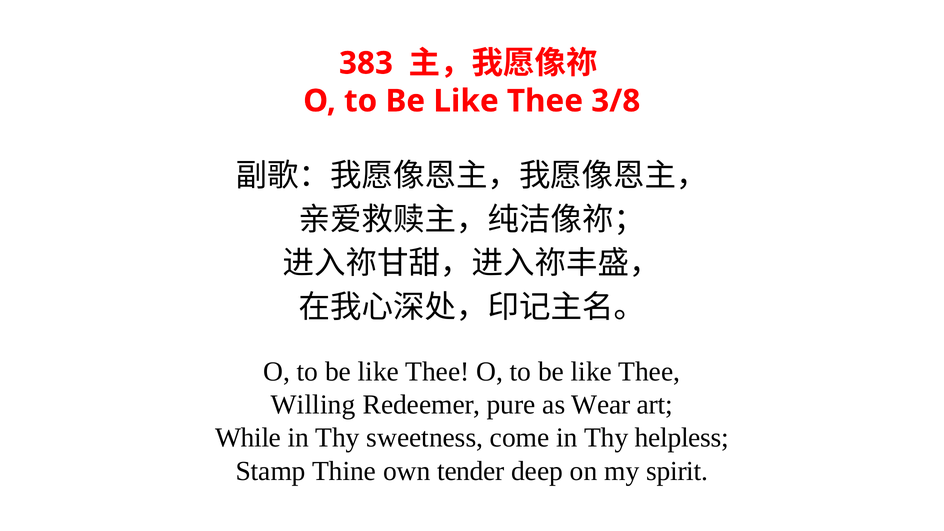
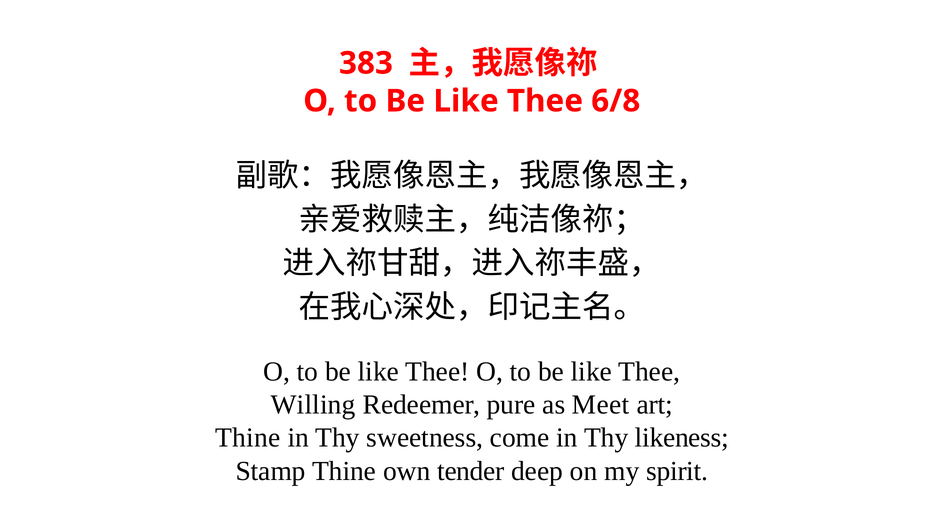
3/8: 3/8 -> 6/8 (616, 101)
Wear: Wear -> Meet (601, 405)
While: While -> Thine (248, 438)
helpless: helpless -> likeness (682, 438)
